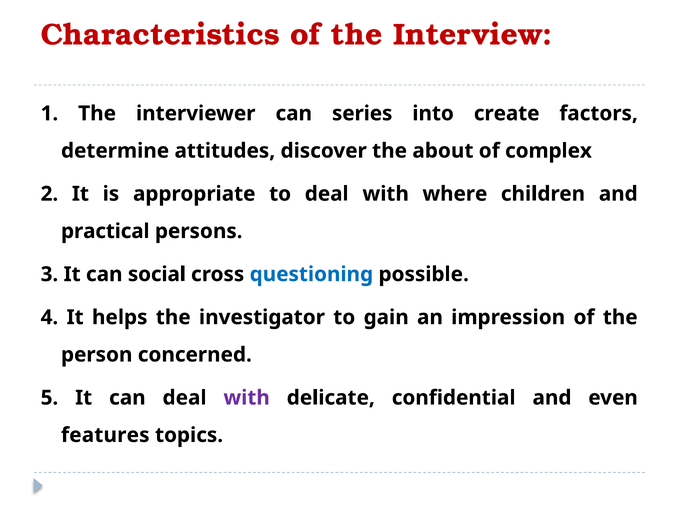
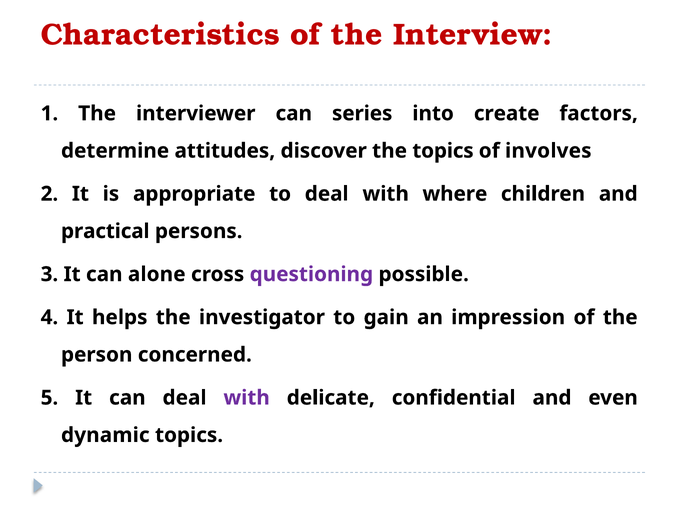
the about: about -> topics (443, 151)
complex: complex -> involves (548, 151)
social: social -> alone (157, 274)
questioning colour: blue -> purple (311, 274)
features: features -> dynamic (105, 434)
